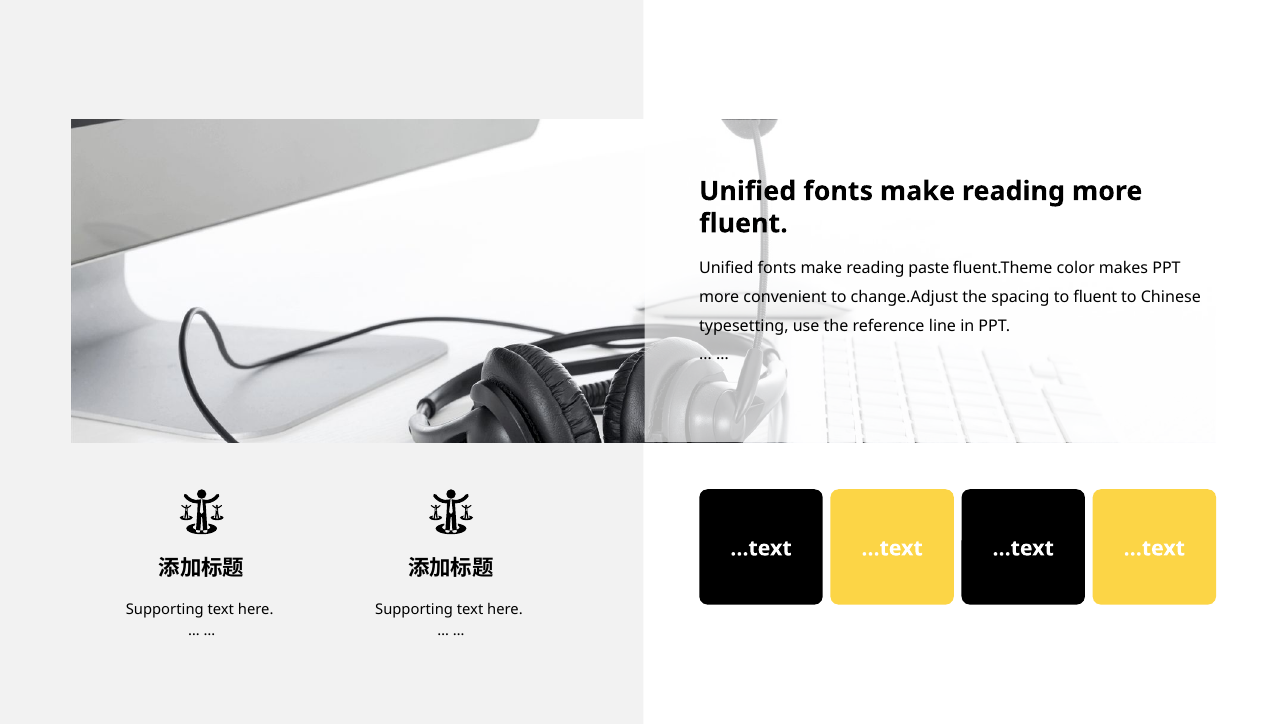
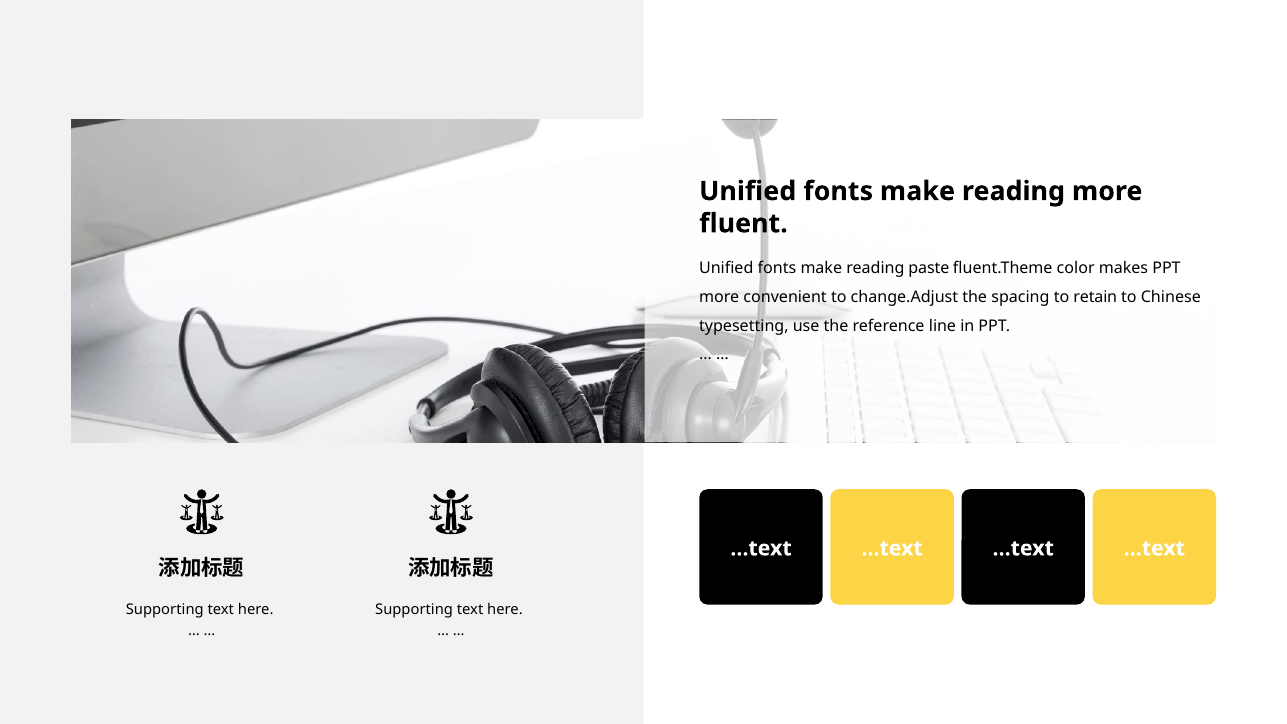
to fluent: fluent -> retain (1095, 297)
